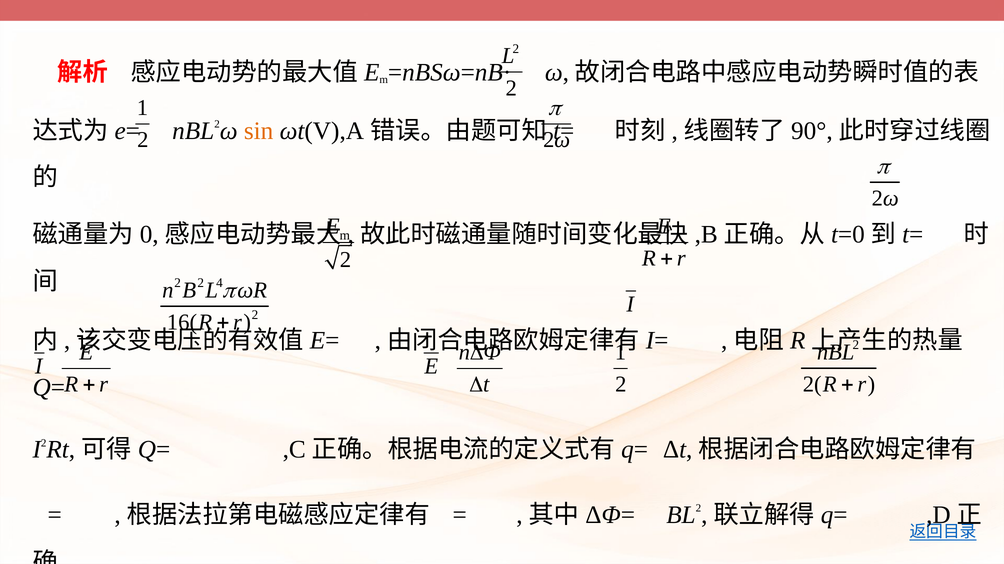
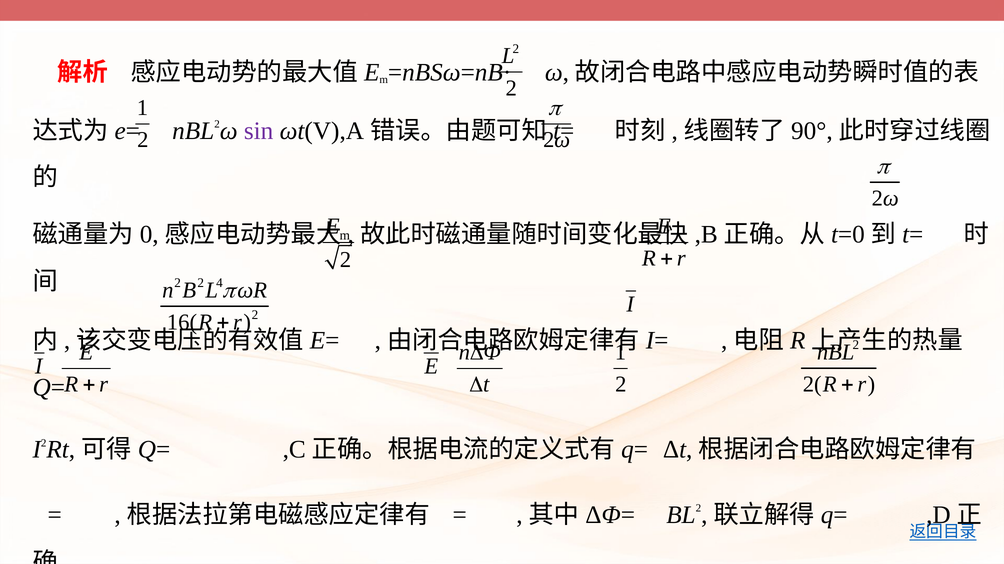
sin colour: orange -> purple (259, 131)
